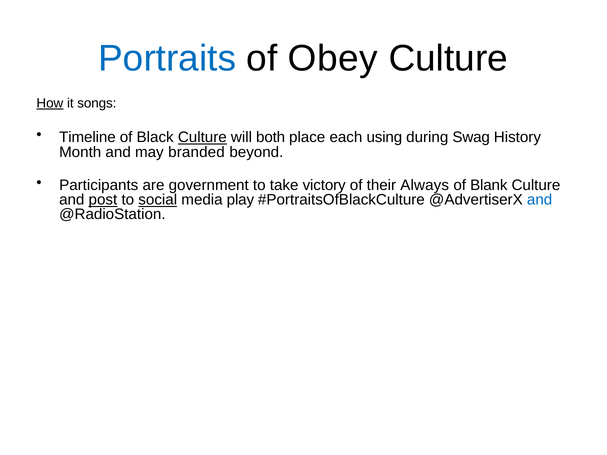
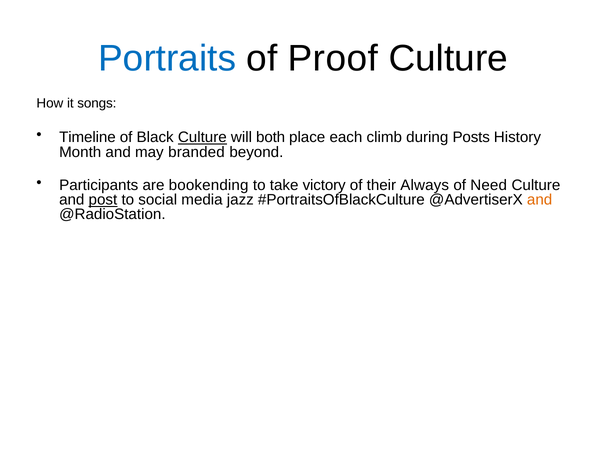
Obey: Obey -> Proof (333, 59)
How underline: present -> none (50, 103)
using: using -> climb (384, 138)
Swag: Swag -> Posts (471, 138)
government: government -> bookending (209, 185)
Blank: Blank -> Need (489, 185)
social underline: present -> none (158, 200)
play: play -> jazz (240, 200)
and colour: blue -> orange (540, 200)
